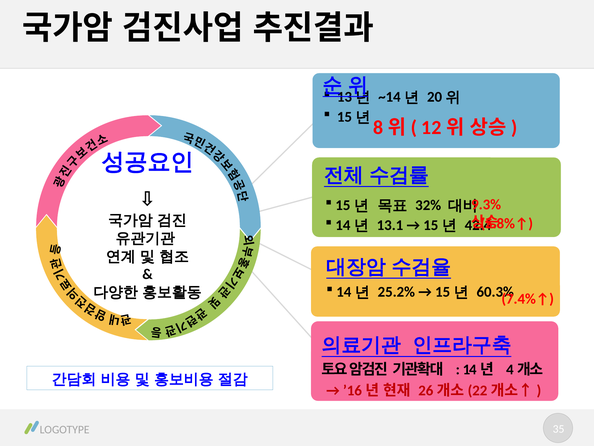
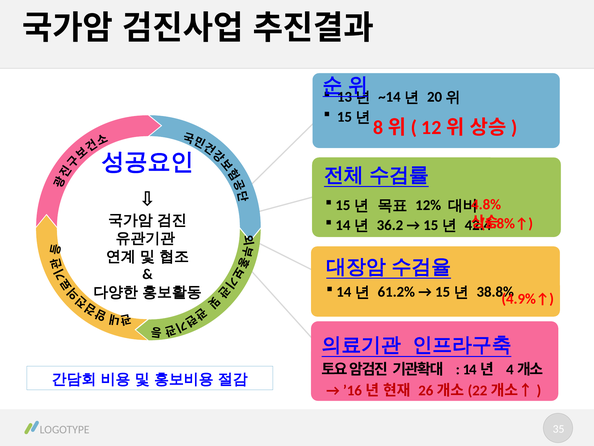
32%: 32% -> 12% (428, 205)
9.3%: 9.3% -> 4.8% (486, 204)
13.1: 13.1 -> 36.2 (390, 225)
25.2%: 25.2% -> 61.2% (396, 292)
60.3%: 60.3% -> 38.8% (495, 292)
7.4%↑: 7.4%↑ -> 4.9%↑ (528, 299)
